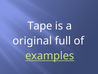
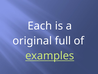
Tape: Tape -> Each (40, 26)
